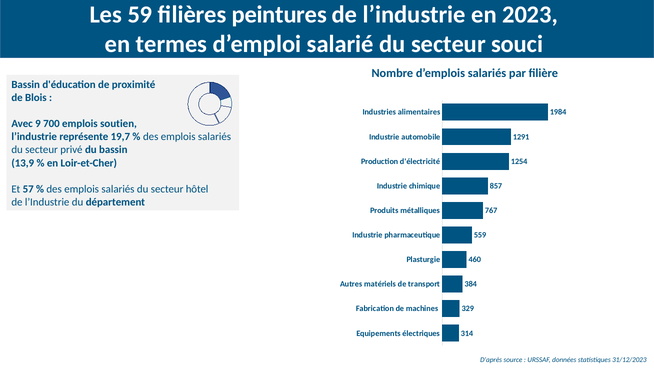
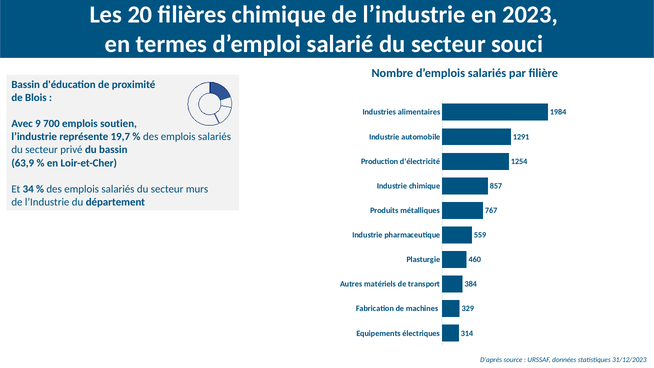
59: 59 -> 20 (140, 15)
filières peintures: peintures -> chimique (279, 15)
13,9: 13,9 -> 63,9 (23, 163)
57: 57 -> 34 (28, 189)
hôtel: hôtel -> murs (197, 189)
